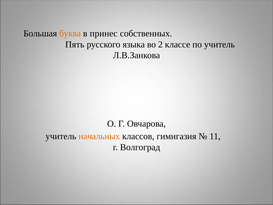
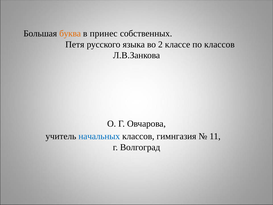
Пять: Пять -> Петя (75, 44)
по учитель: учитель -> классов (219, 44)
начальных colour: orange -> blue (99, 136)
